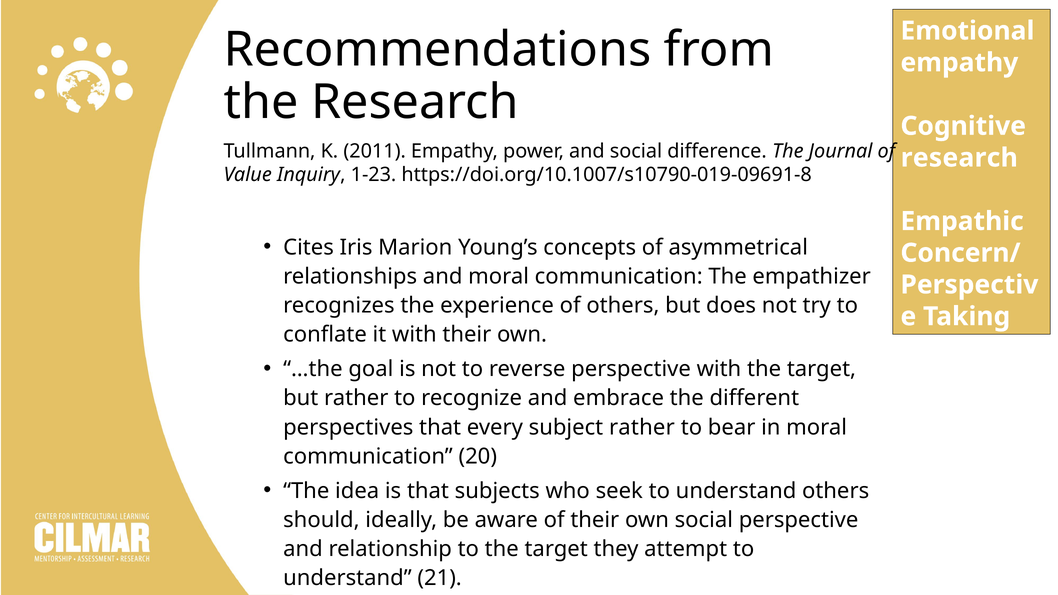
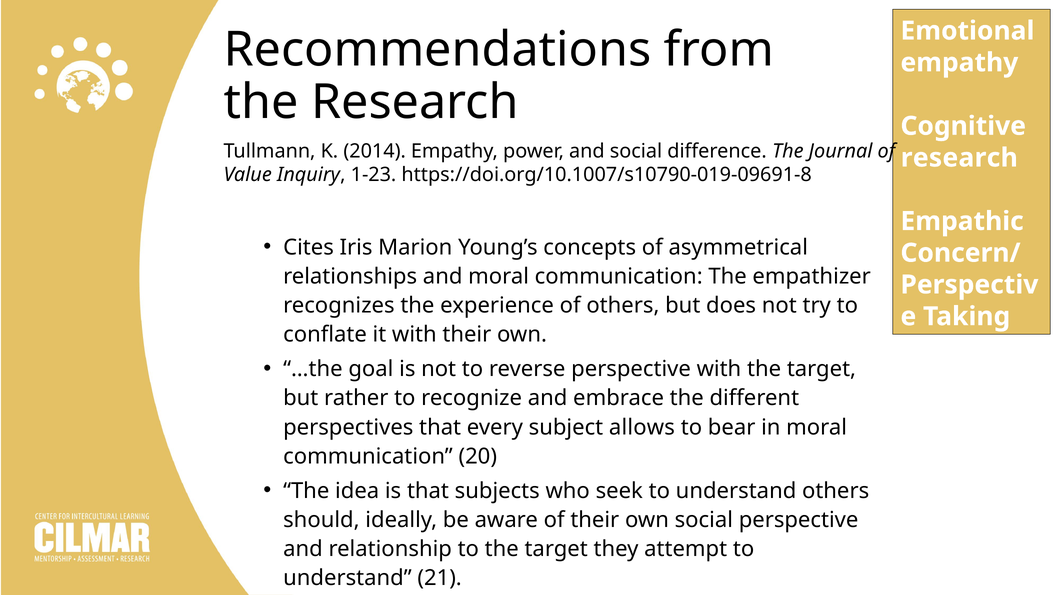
2011: 2011 -> 2014 (375, 151)
subject rather: rather -> allows (642, 427)
